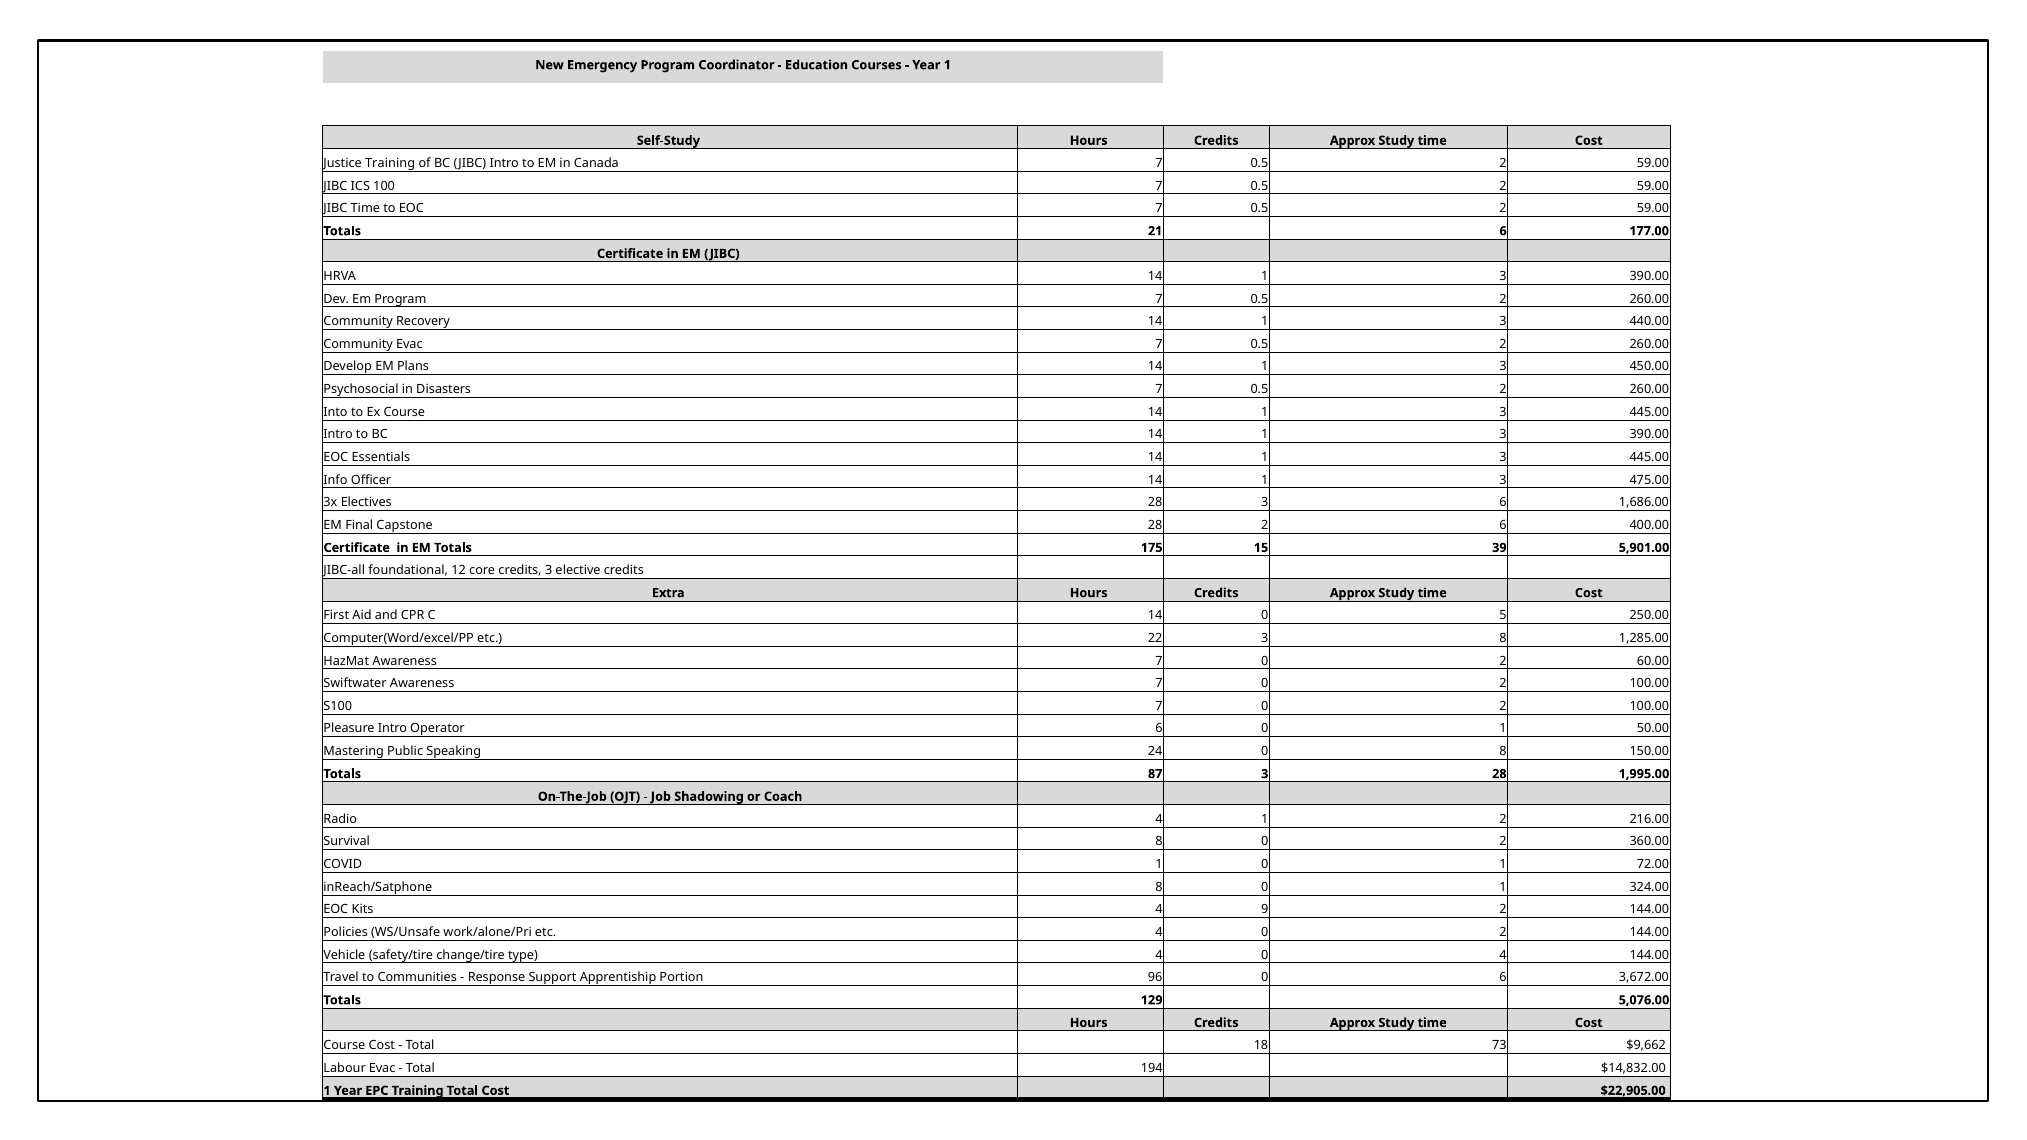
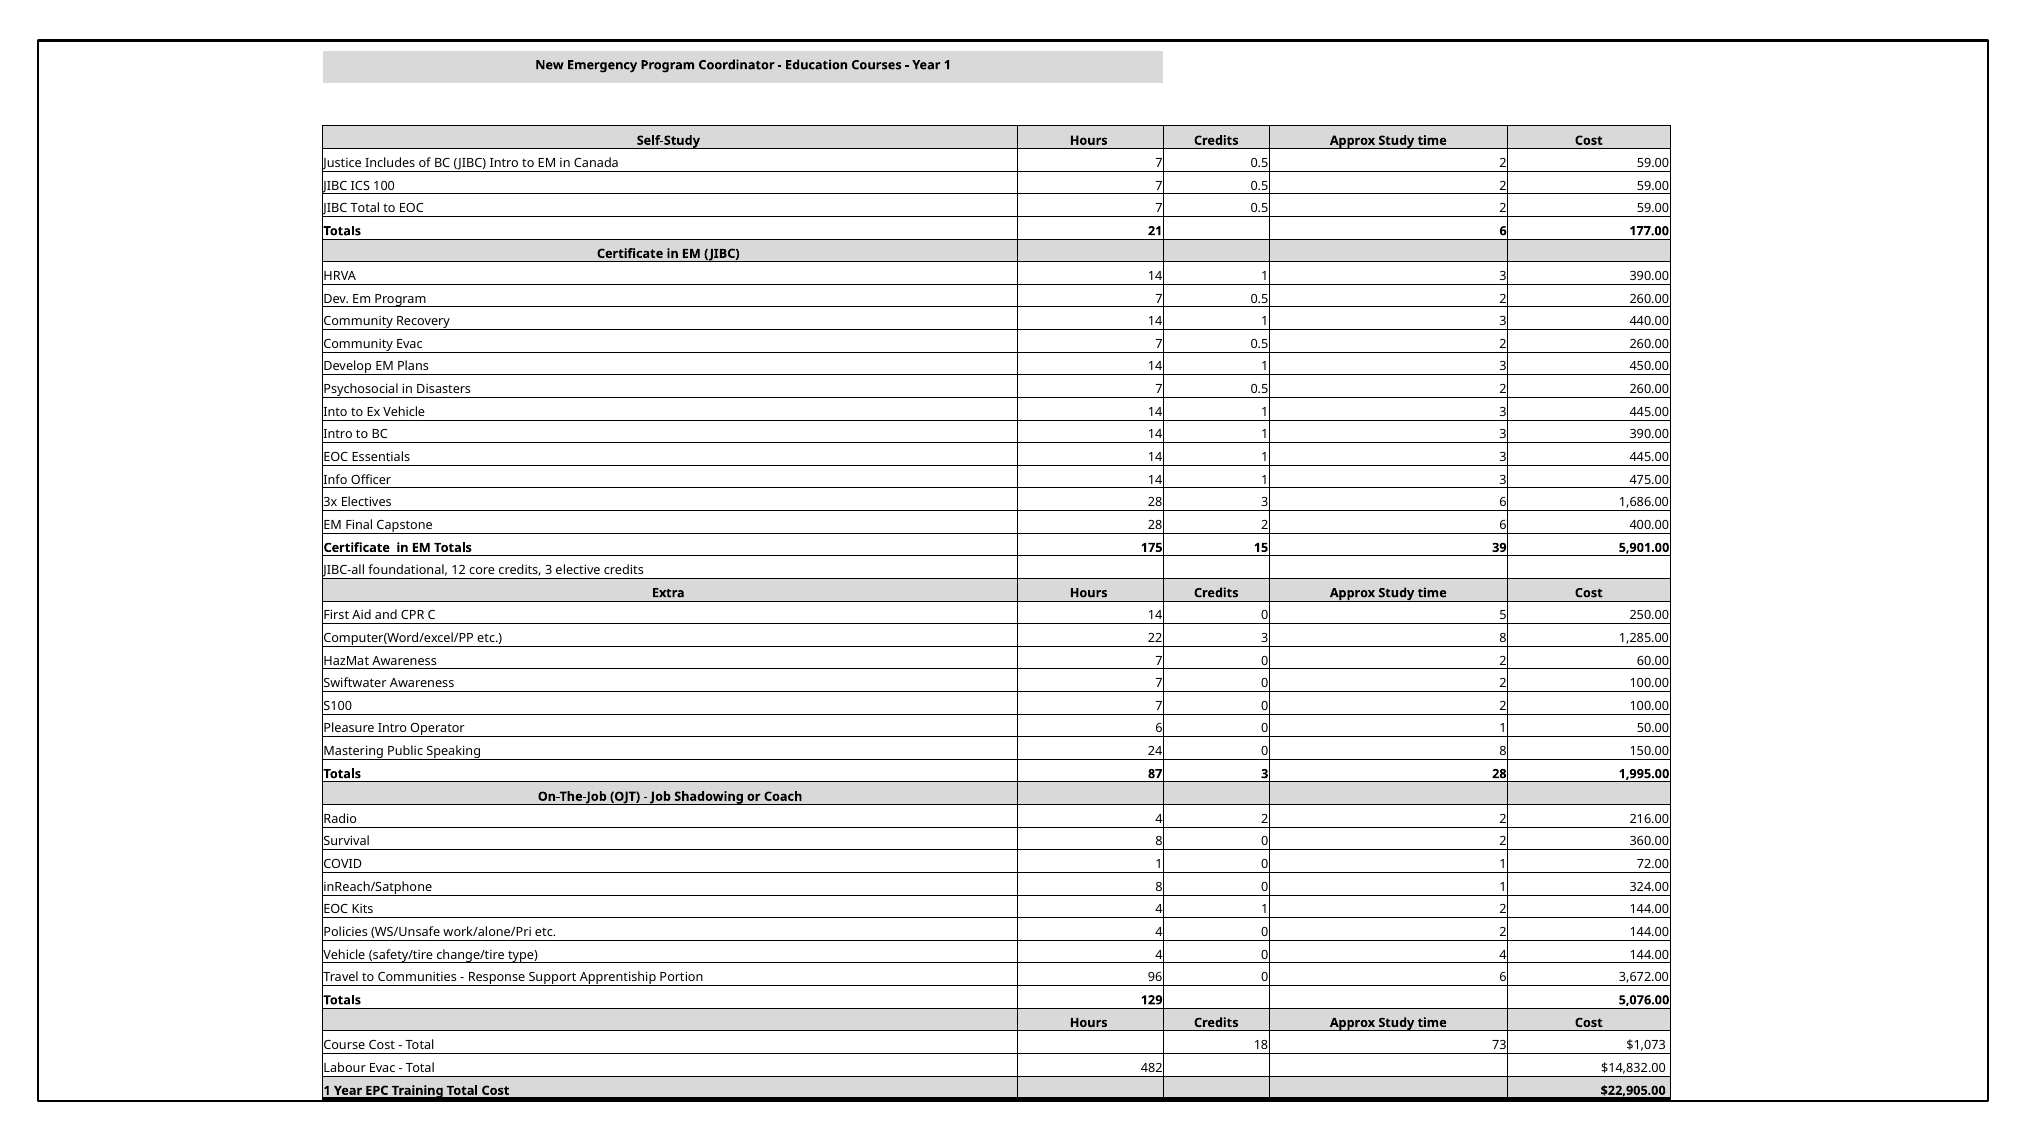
Justice Training: Training -> Includes (390, 163)
JIBC Time: Time -> Total (365, 208)
Ex Course: Course -> Vehicle (404, 412)
4 1: 1 -> 2 (1265, 819)
4 9: 9 -> 1 (1265, 910)
$9,662: $9,662 -> $1,073 (1646, 1046)
194: 194 -> 482 (1152, 1068)
